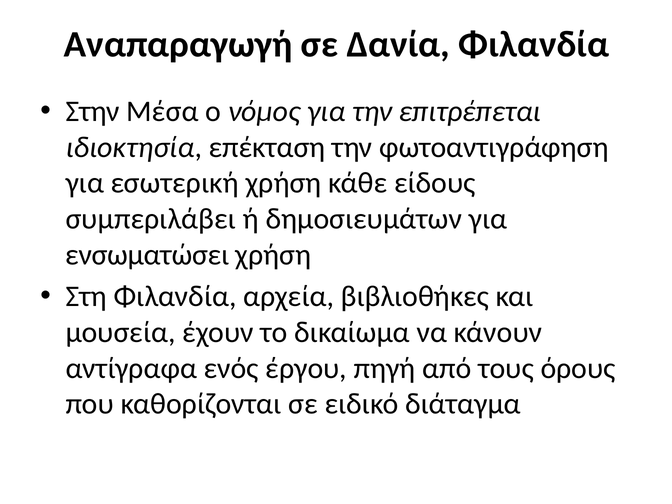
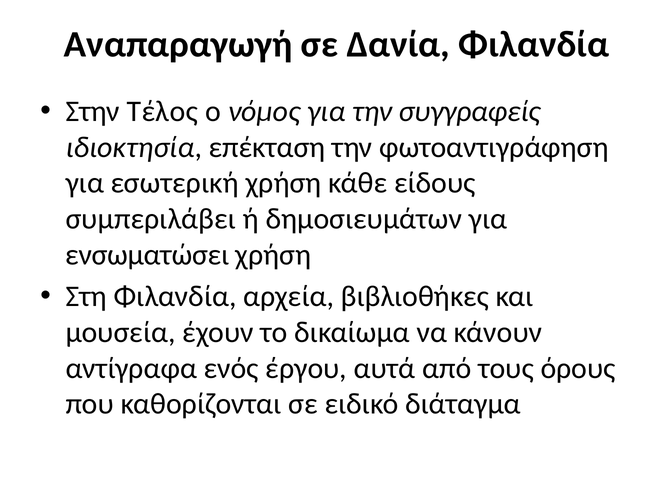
Μέσα: Μέσα -> Τέλος (162, 111)
επιτρέπεται: επιτρέπεται -> συγγραφείς (470, 111)
πηγή: πηγή -> αυτά (385, 368)
